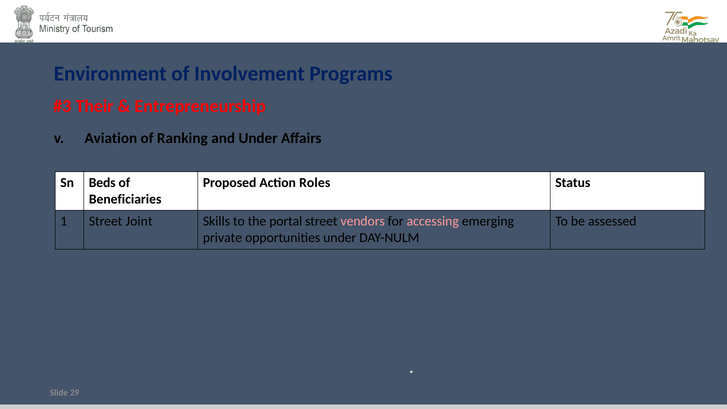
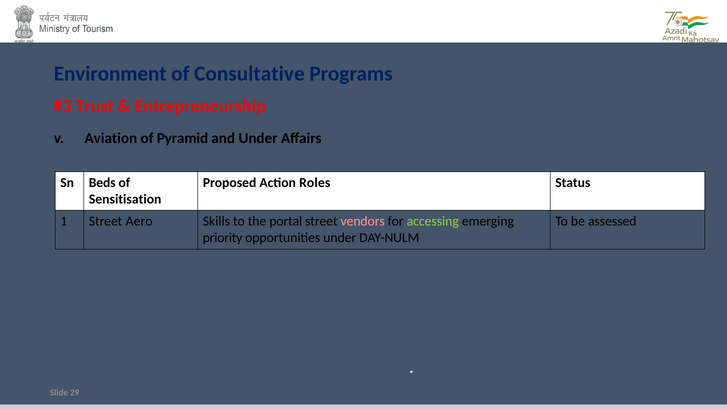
Involvement: Involvement -> Consultative (249, 74)
Their: Their -> Trust (95, 106)
Ranking: Ranking -> Pyramid (182, 138)
Beneficiaries: Beneficiaries -> Sensitisation (125, 199)
Joint: Joint -> Aero (139, 221)
accessing colour: pink -> light green (433, 221)
private: private -> priority (223, 238)
